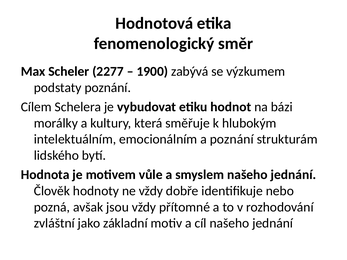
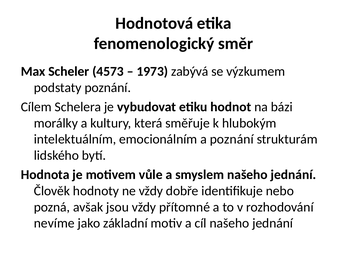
2277: 2277 -> 4573 (108, 72)
1900: 1900 -> 1973 (152, 72)
zvláštní: zvláštní -> nevíme (54, 224)
